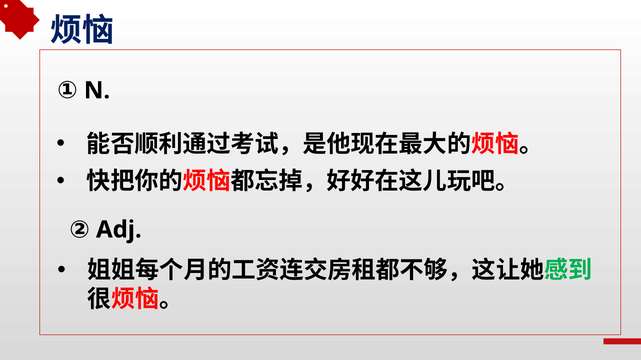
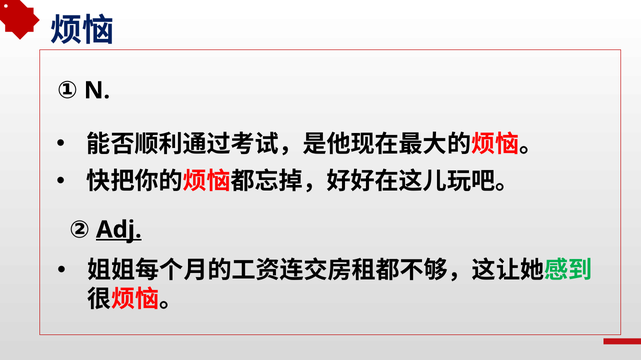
Adj underline: none -> present (119, 230)
